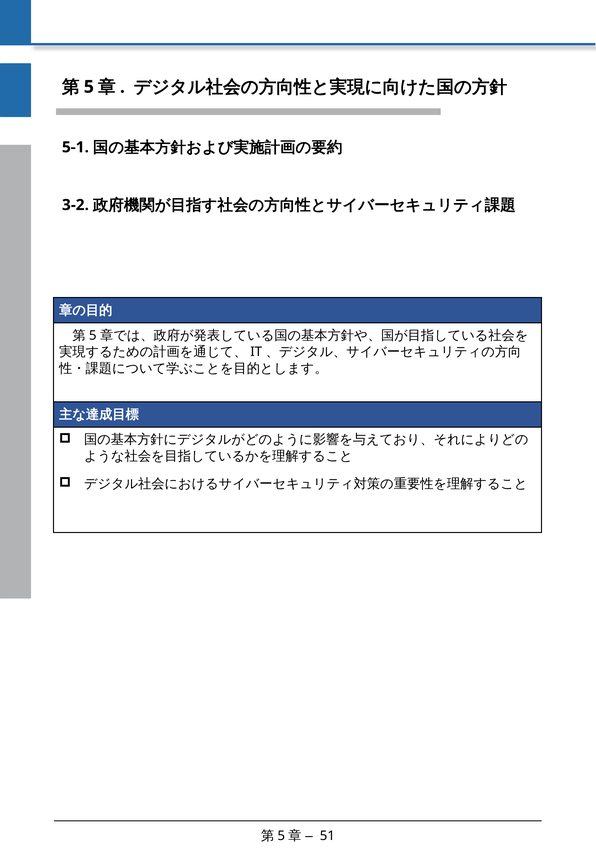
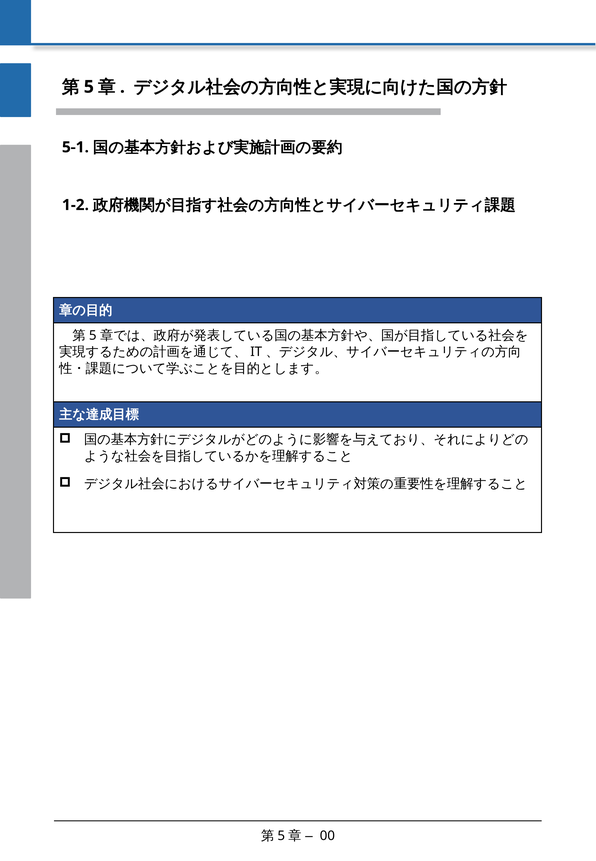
3-2: 3-2 -> 1-2 (75, 205)
51: 51 -> 00 (327, 836)
